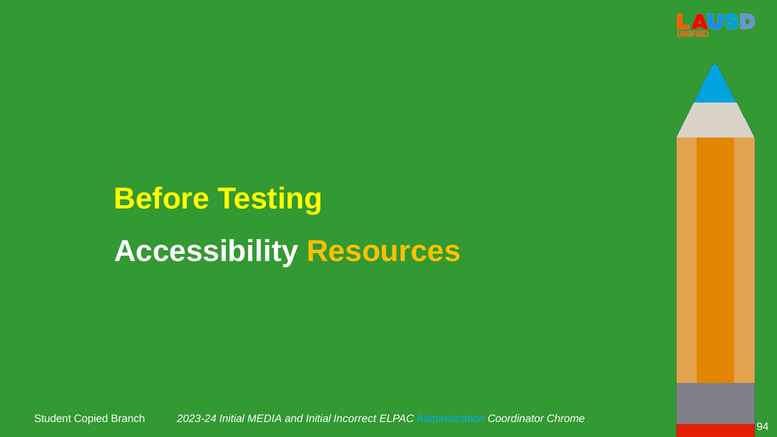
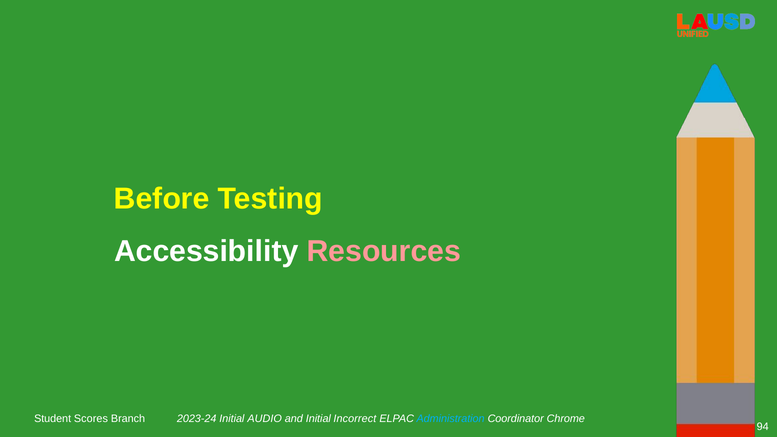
Resources colour: yellow -> pink (384, 251)
Copied: Copied -> Scores (91, 419)
MEDIA: MEDIA -> AUDIO (265, 419)
